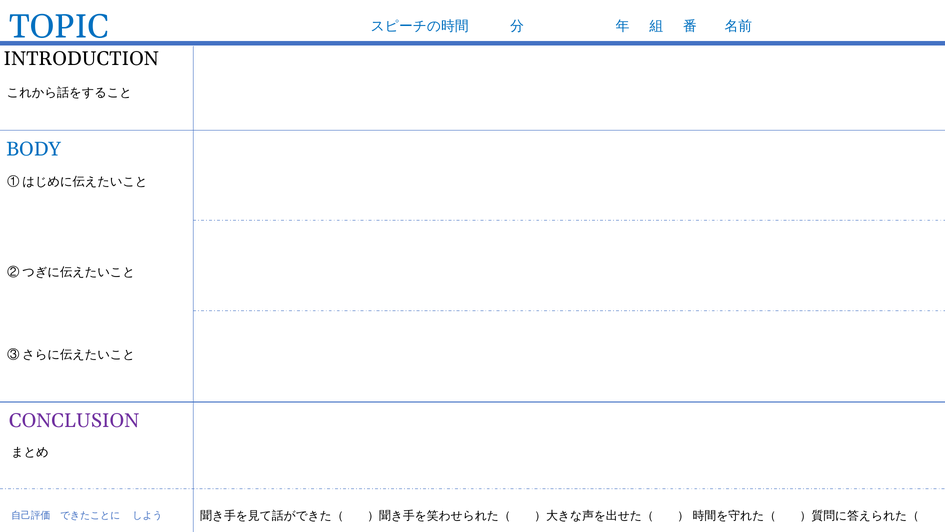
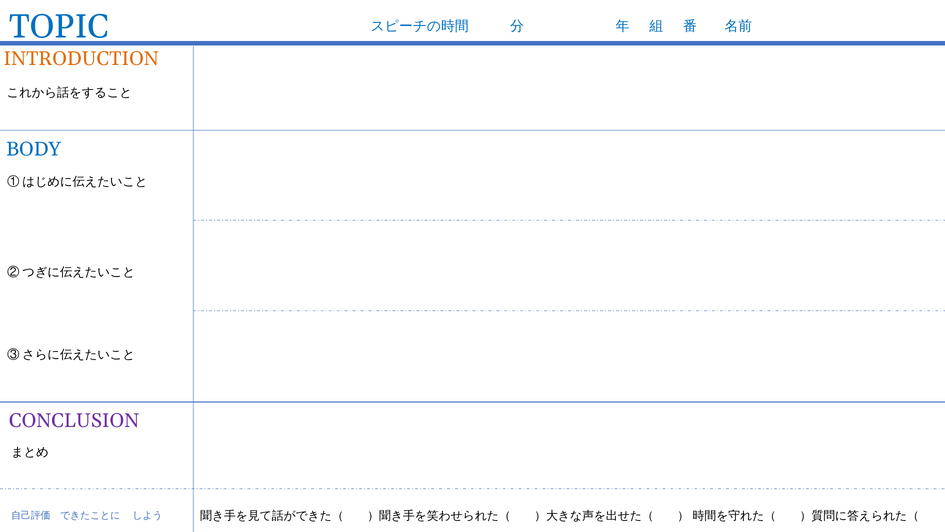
INTRODUCTION colour: black -> orange (81, 59)
